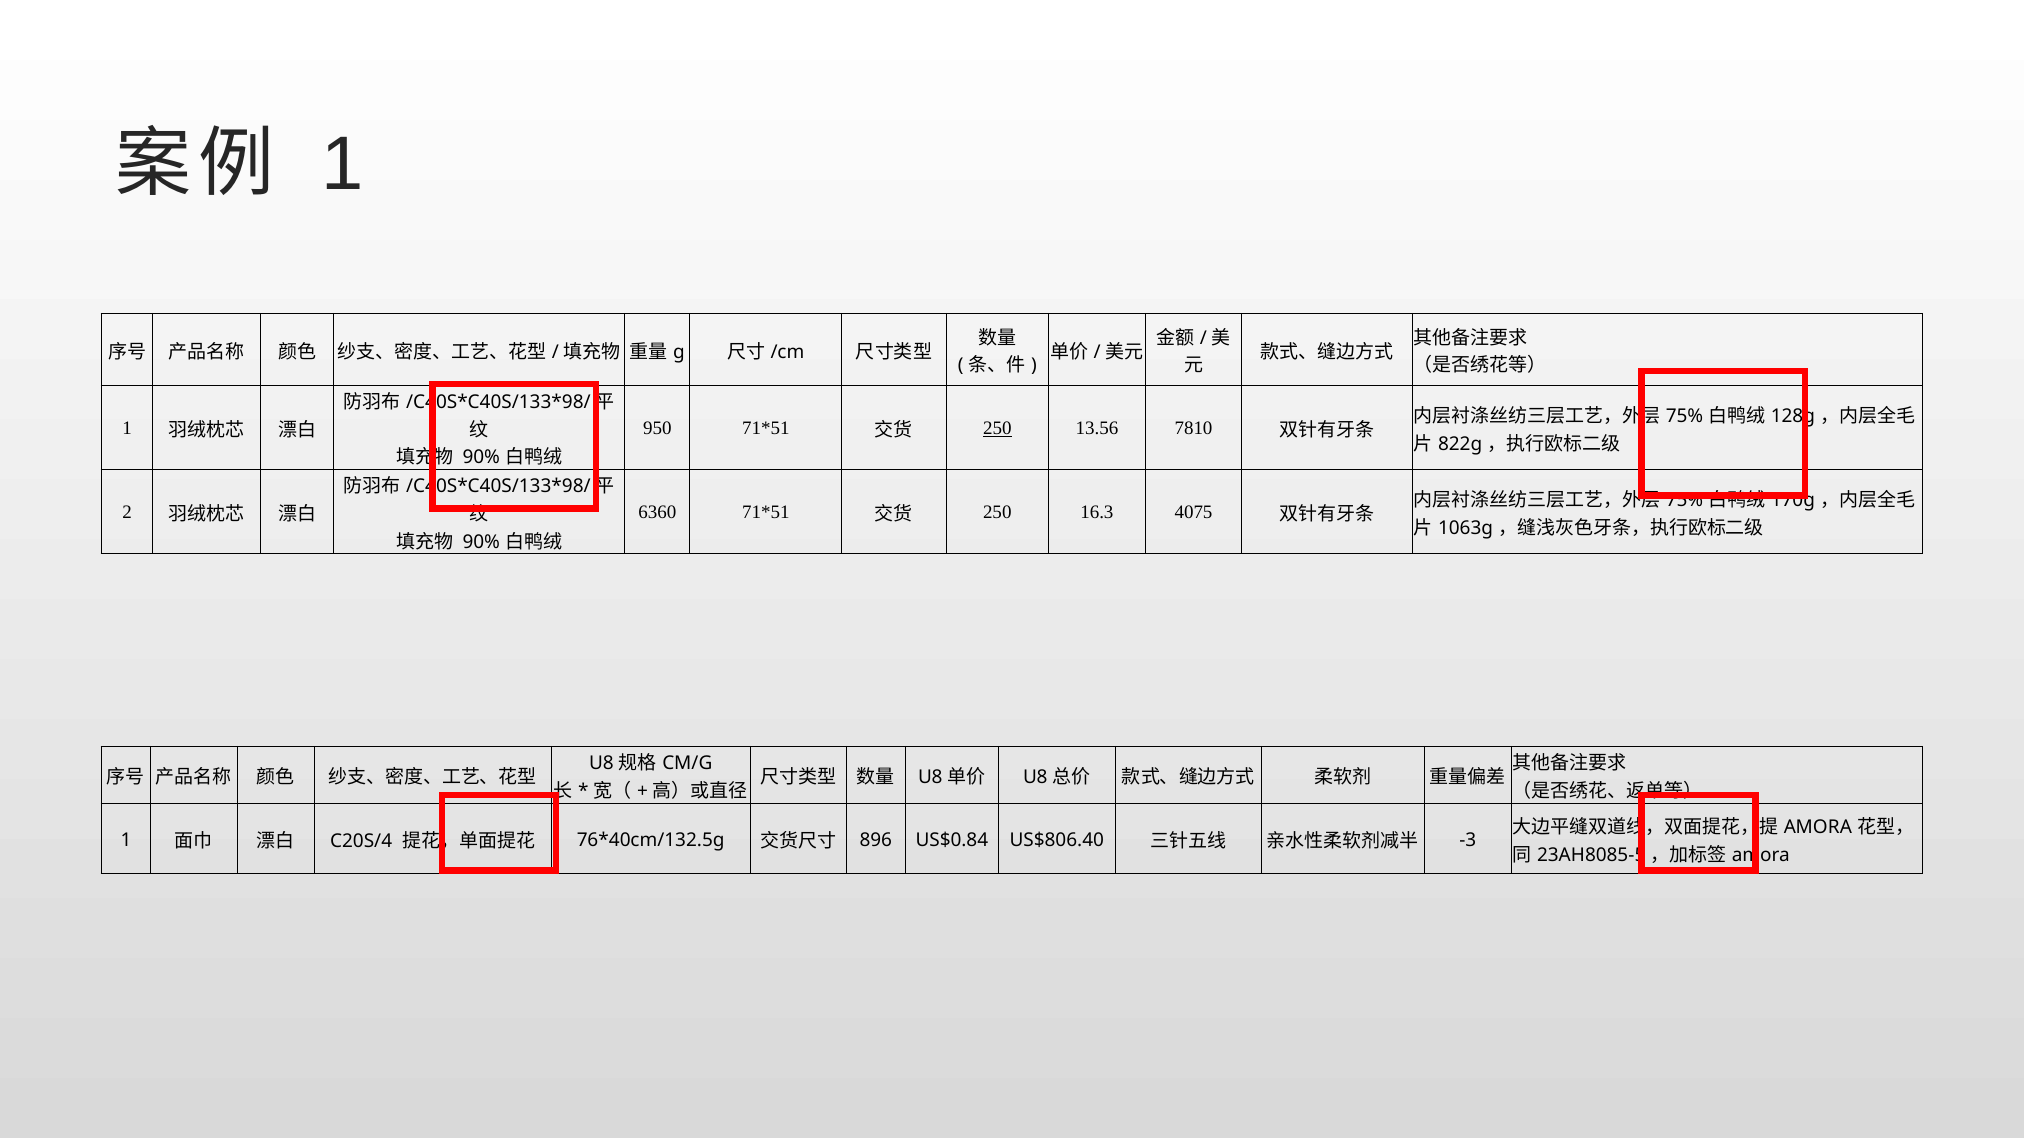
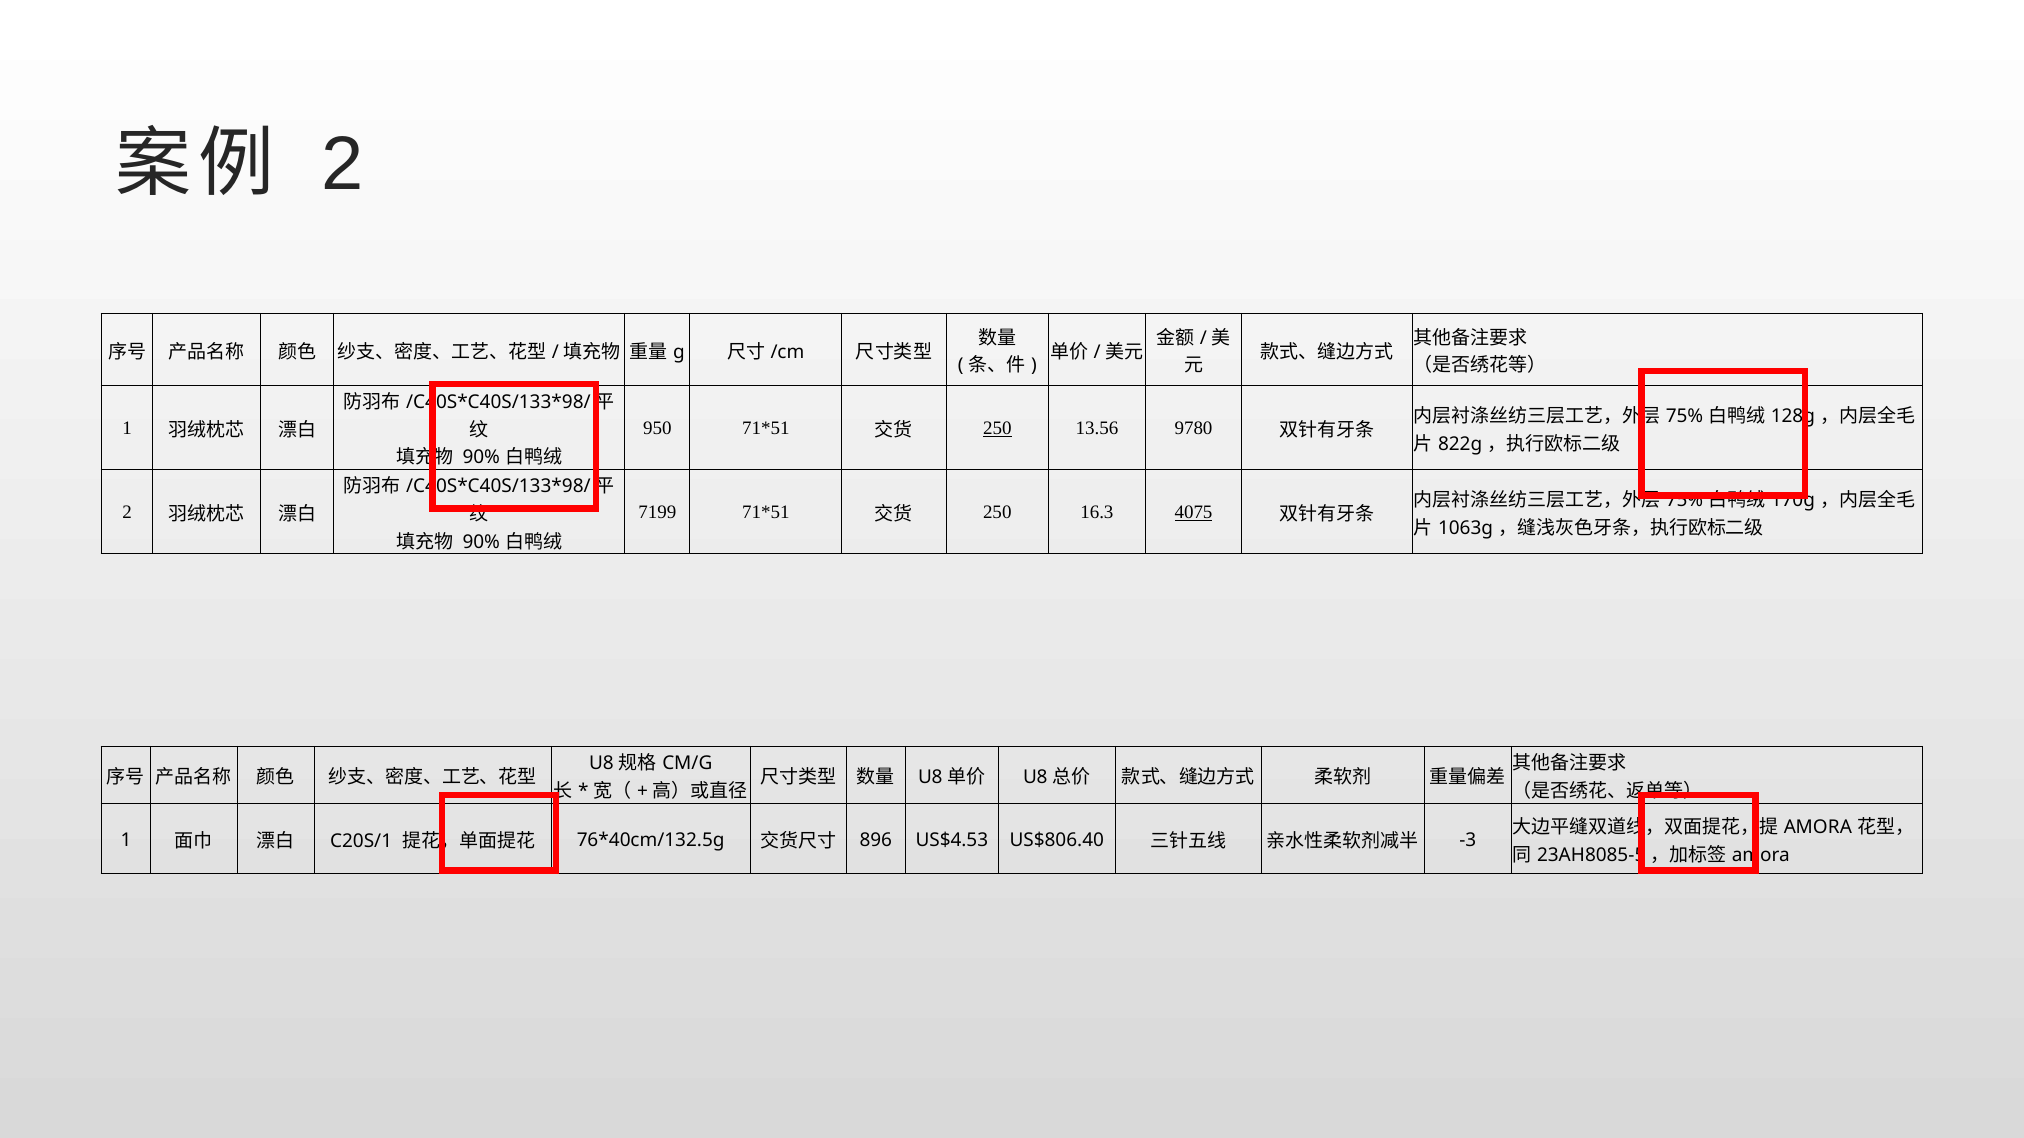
1: 1 -> 2 (343, 165)
7810: 7810 -> 9780 (1194, 428)
6360: 6360 -> 7199 (657, 513)
4075 underline: none -> present (1194, 513)
C20S/4: C20S/4 -> C20S/1 (361, 841)
US$0.84: US$0.84 -> US$4.53 (952, 841)
